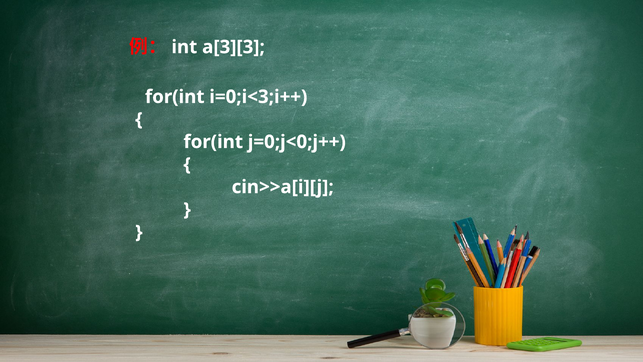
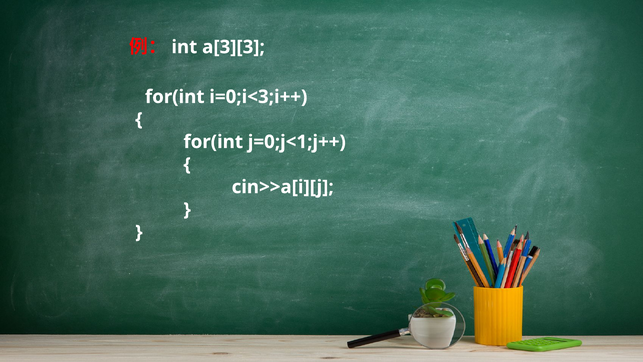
j=0;j<0;j++: j=0;j<0;j++ -> j=0;j<1;j++ (297, 142)
